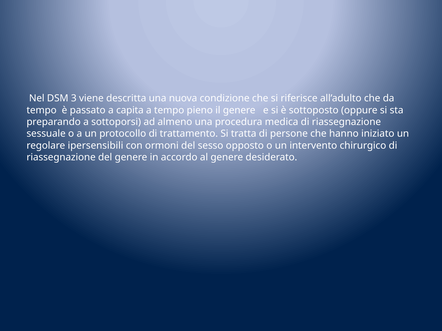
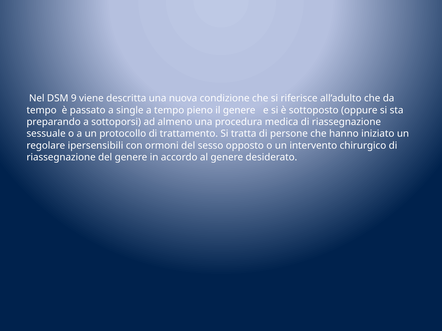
3: 3 -> 9 (74, 99)
capita: capita -> single (130, 110)
